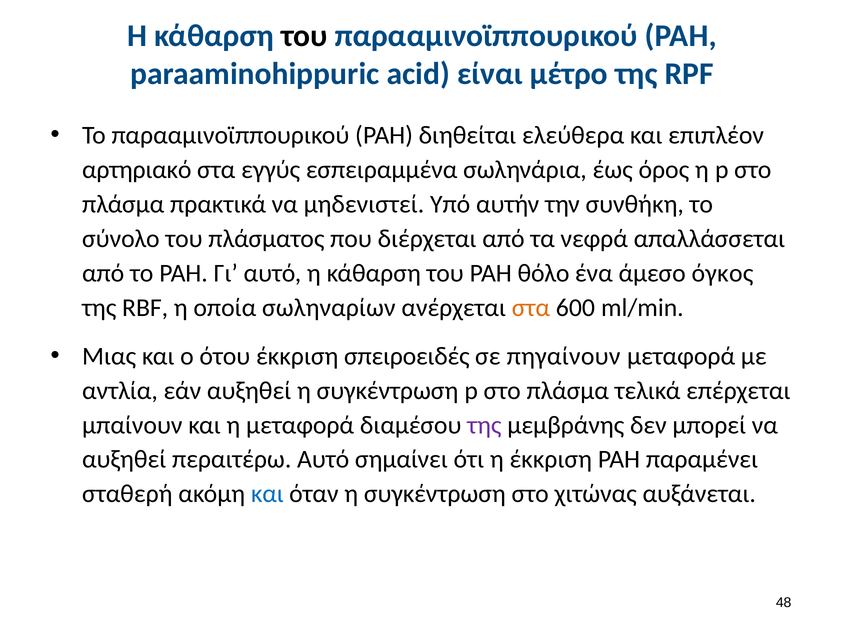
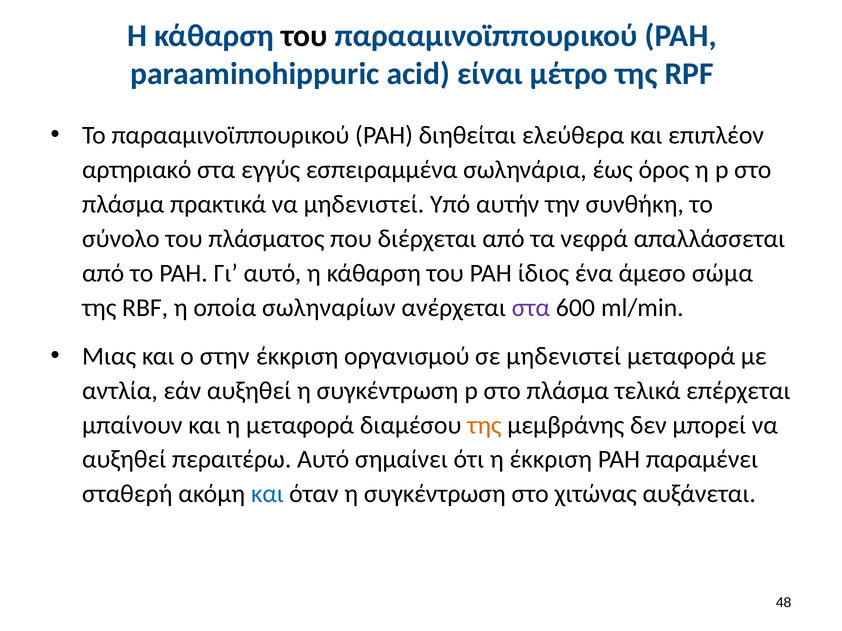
θόλο: θόλο -> ίδιος (543, 273)
όγκος: όγκος -> σώμα (722, 273)
στα colour: orange -> purple (531, 308)
ότου: ότου -> στην (225, 356)
σπειροειδές: σπειροειδές -> οργανισμού (407, 356)
σε πηγαίνουν: πηγαίνουν -> μηδενιστεί (564, 356)
της colour: purple -> orange (484, 425)
